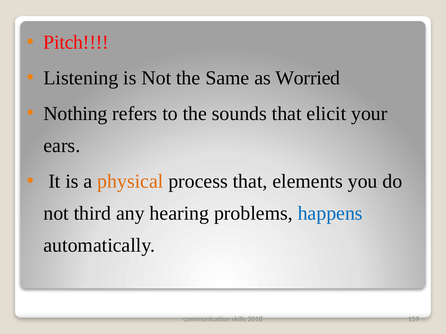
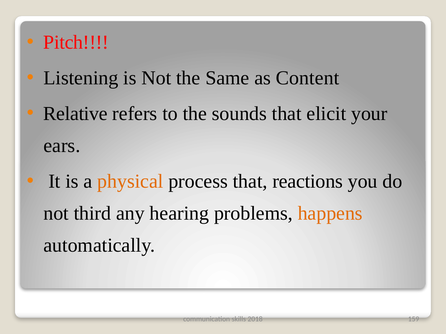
Worried: Worried -> Content (308, 78)
Nothing: Nothing -> Relative (75, 114)
elements: elements -> reactions (308, 182)
happens colour: blue -> orange (330, 214)
